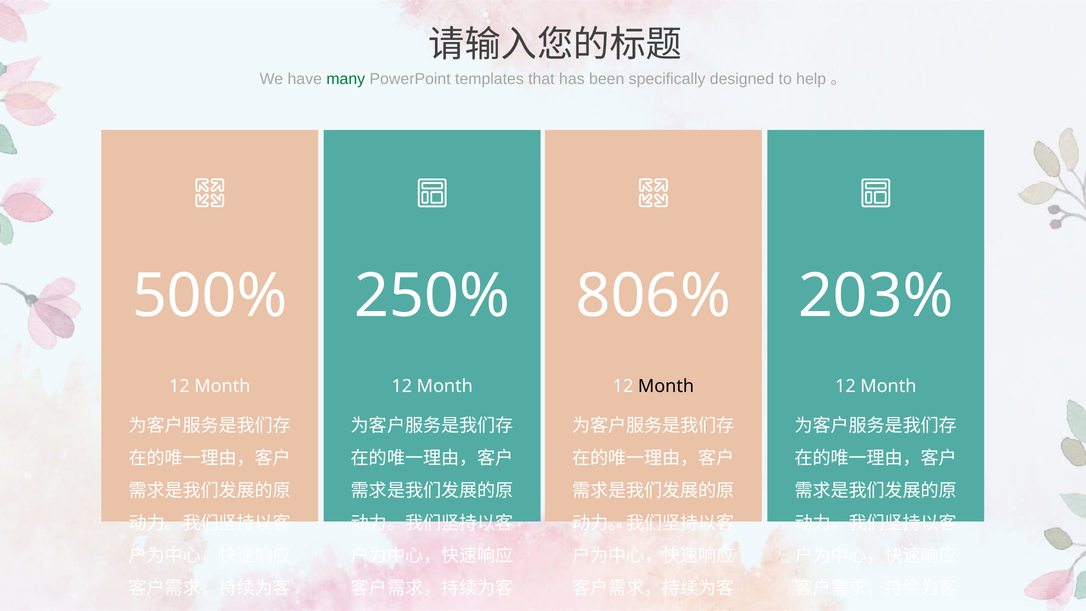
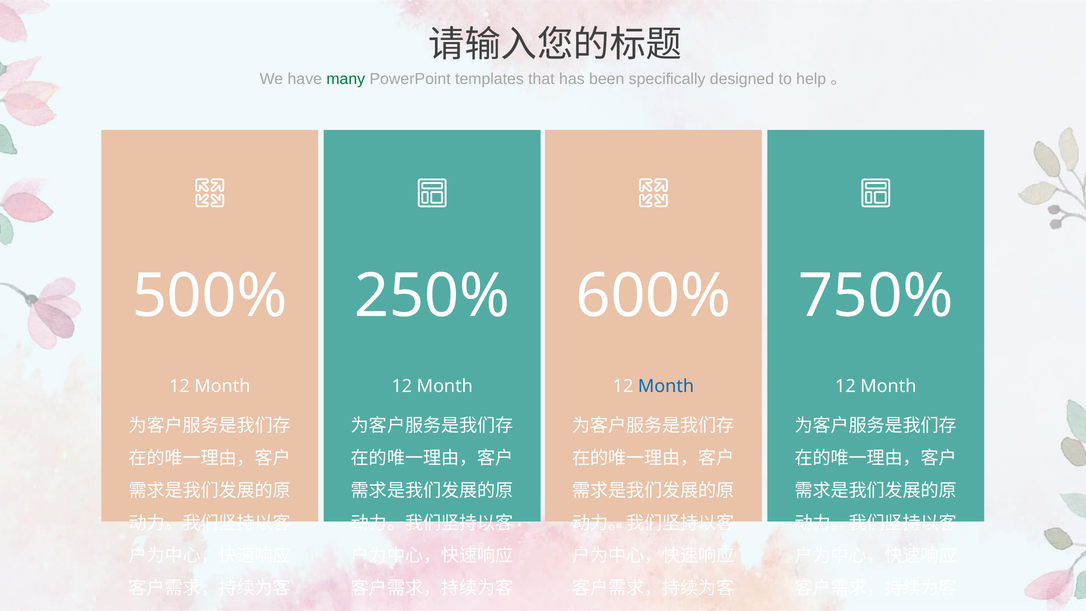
806%: 806% -> 600% (653, 296)
203%: 203% -> 750% (876, 296)
Month colour: black -> blue (666, 386)
